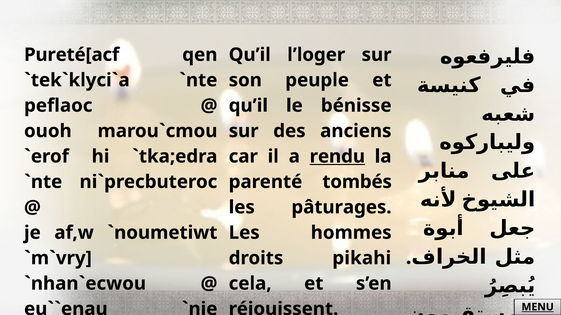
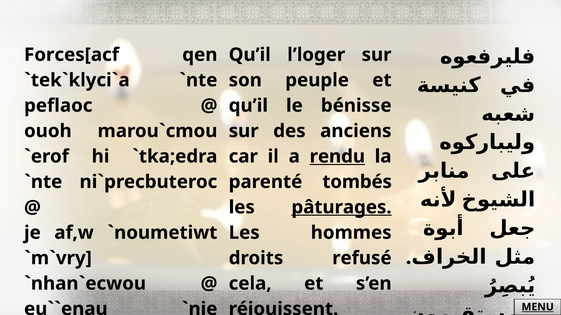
Pureté[acf: Pureté[acf -> Forces[acf (72, 55)
pâturages underline: none -> present (342, 208)
pikahi: pikahi -> refusé (362, 259)
